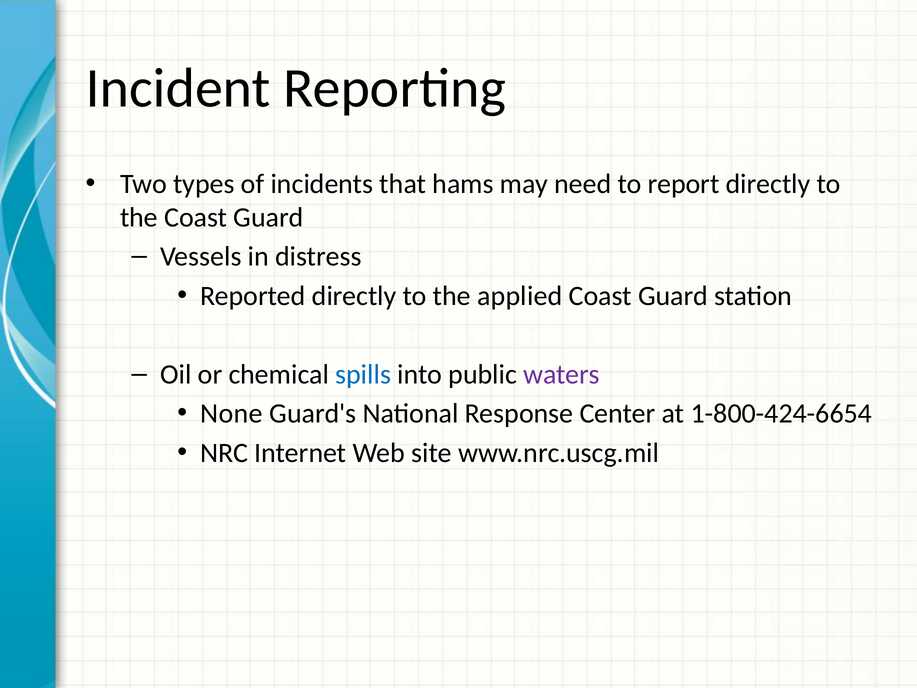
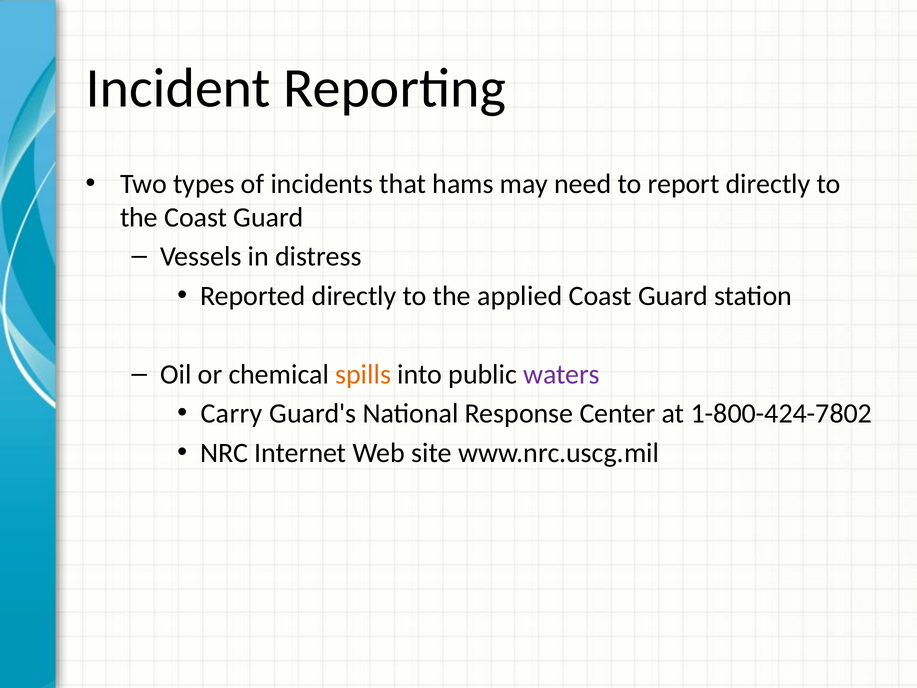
spills colour: blue -> orange (363, 374)
None: None -> Carry (232, 413)
1-800-424-6654: 1-800-424-6654 -> 1-800-424-7802 (781, 413)
